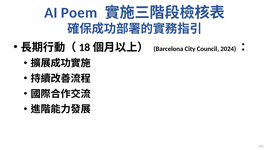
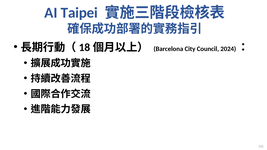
Poem: Poem -> Taipei (79, 13)
